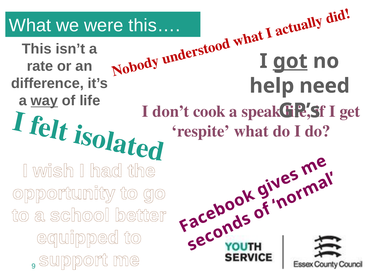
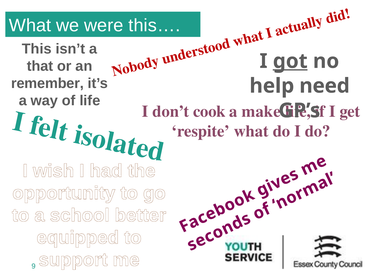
rate: rate -> that (40, 66)
difference: difference -> remember (47, 83)
way underline: present -> none (44, 101)
speak: speak -> make (261, 111)
